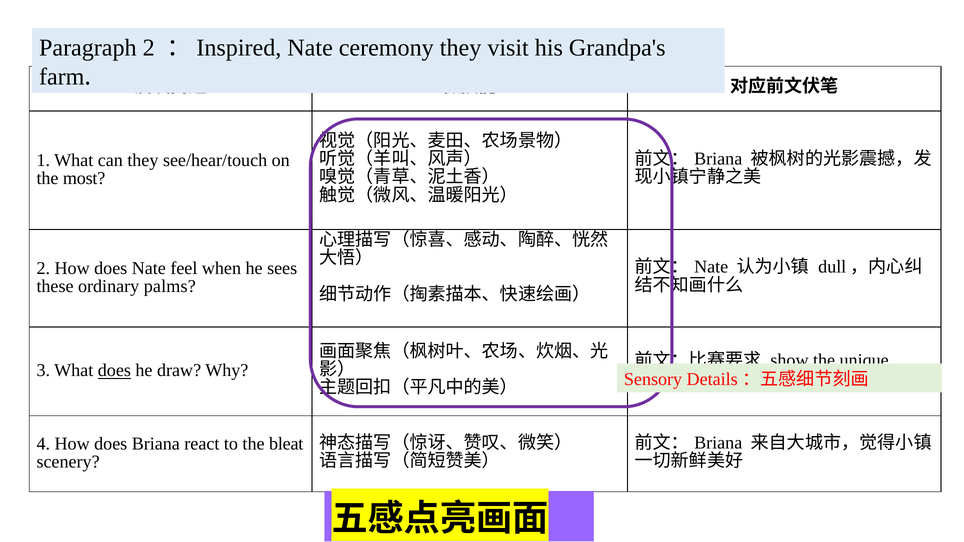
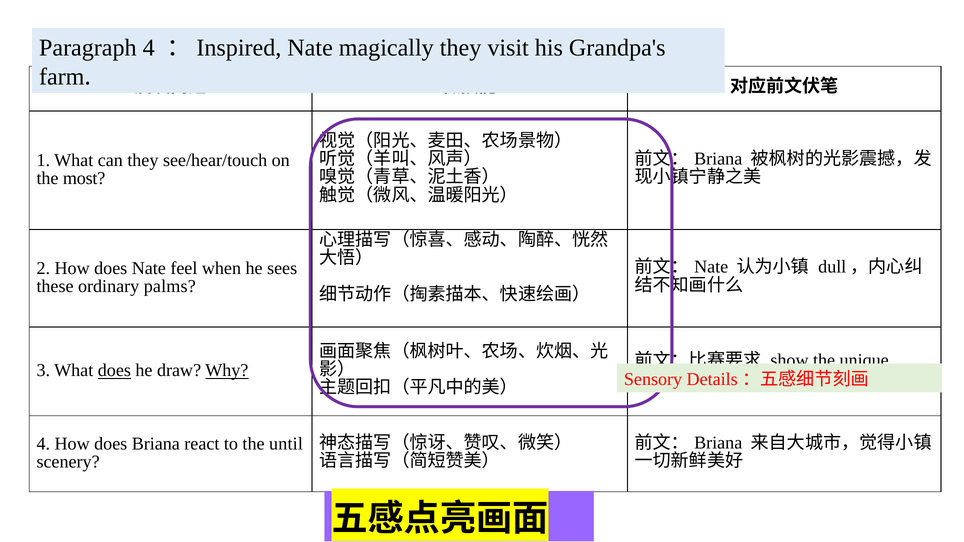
Paragraph 2: 2 -> 4 (149, 48)
ceremony: ceremony -> magically (386, 48)
Why underline: none -> present (227, 371)
bleat: bleat -> until (286, 444)
